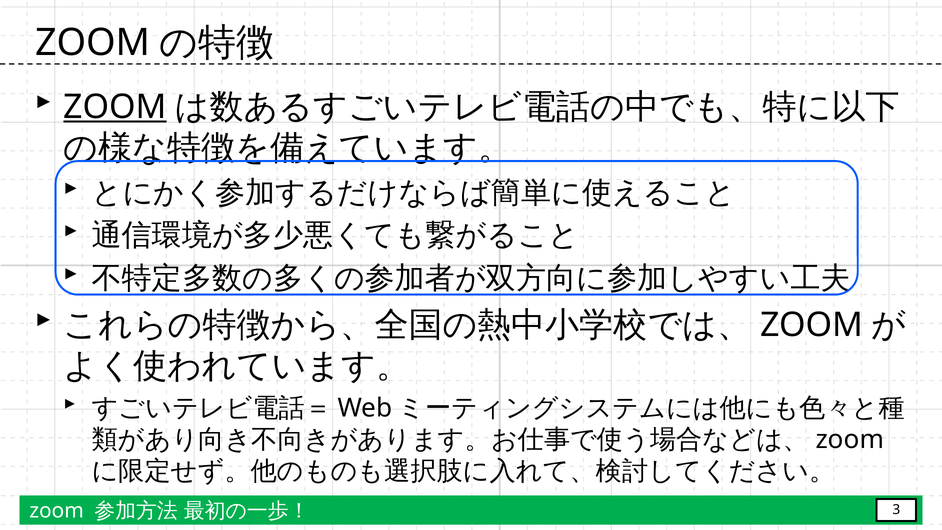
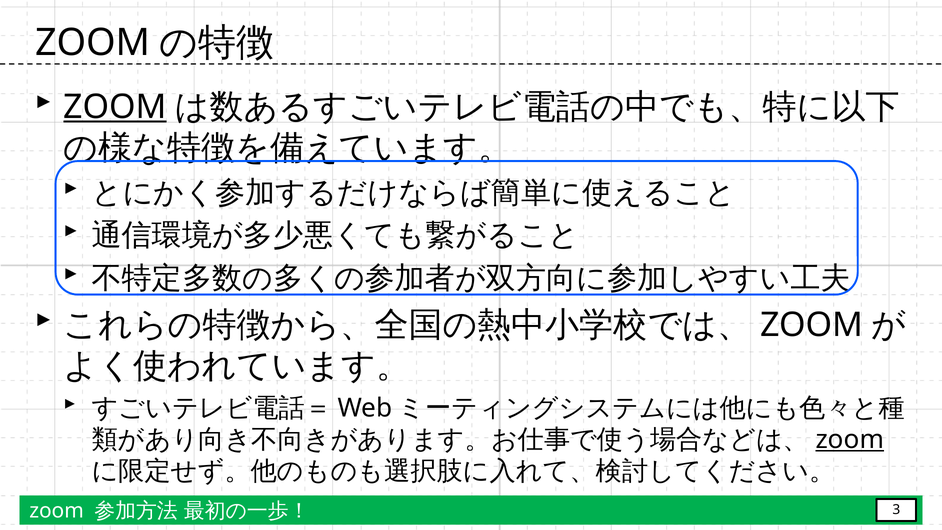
zoom underline: none -> present (850, 439)
